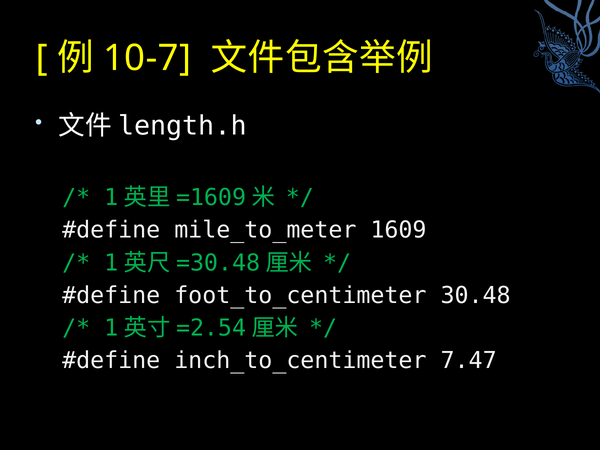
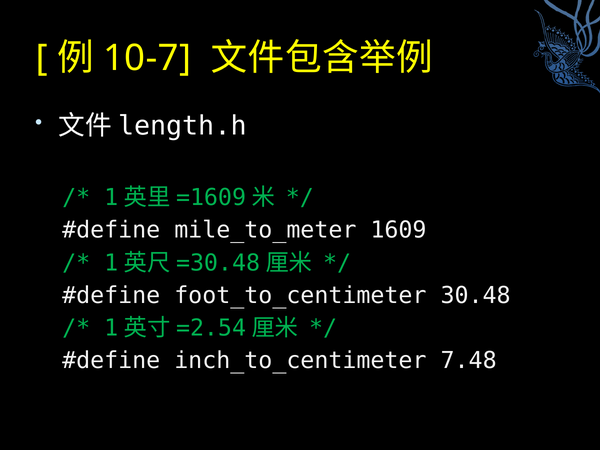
7.47: 7.47 -> 7.48 (469, 361)
